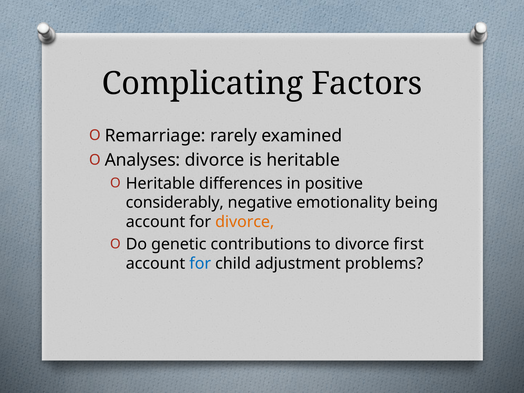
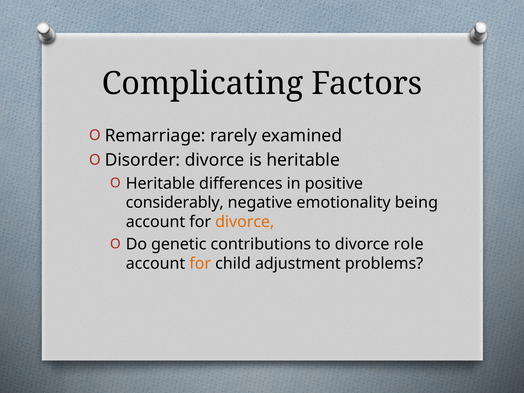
Analyses: Analyses -> Disorder (143, 160)
first: first -> role (409, 244)
for colour: blue -> orange (200, 263)
